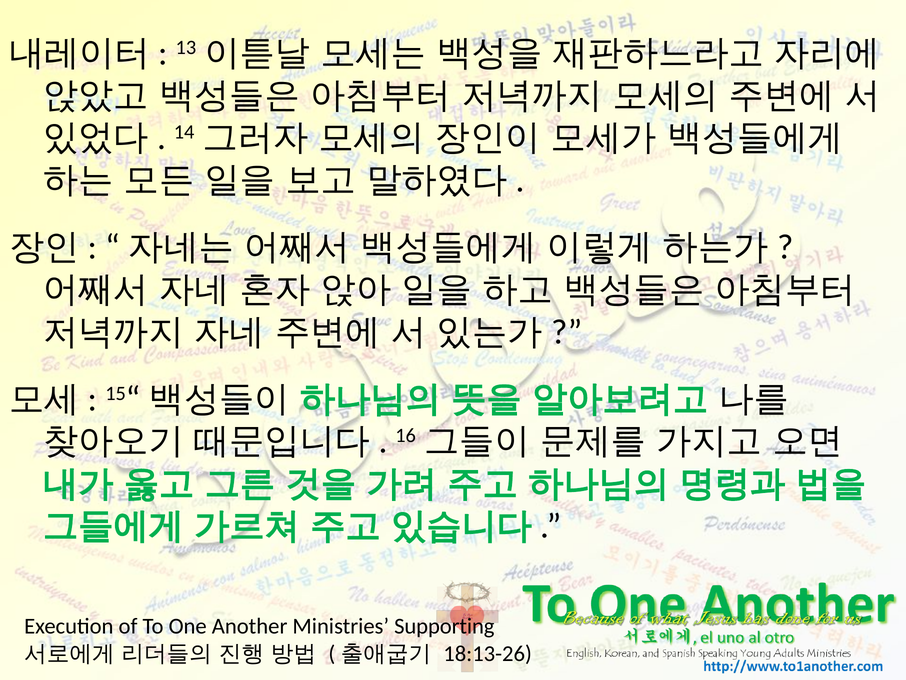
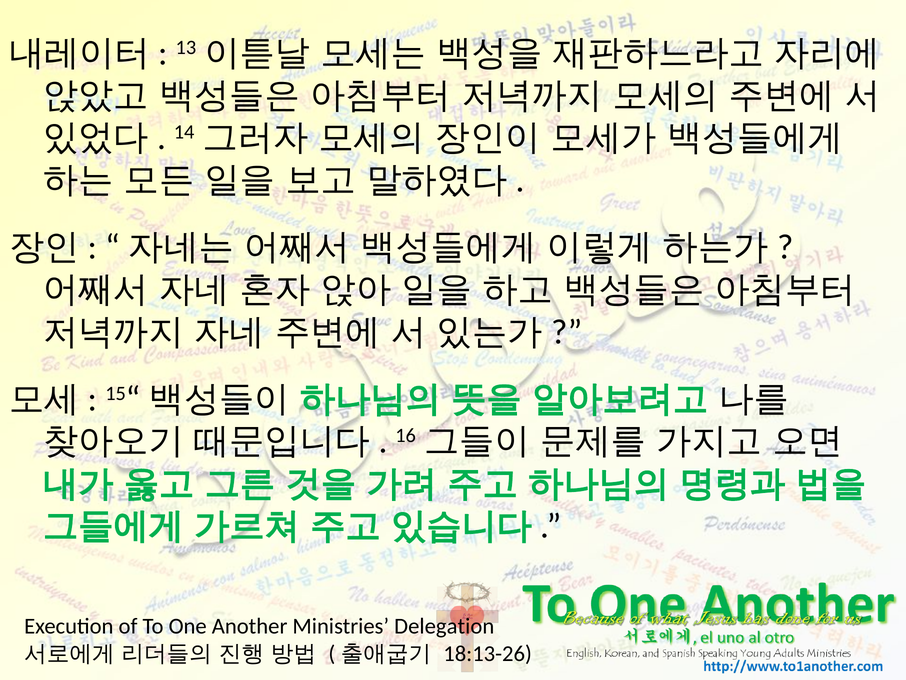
Supporting: Supporting -> Delegation (444, 626)
